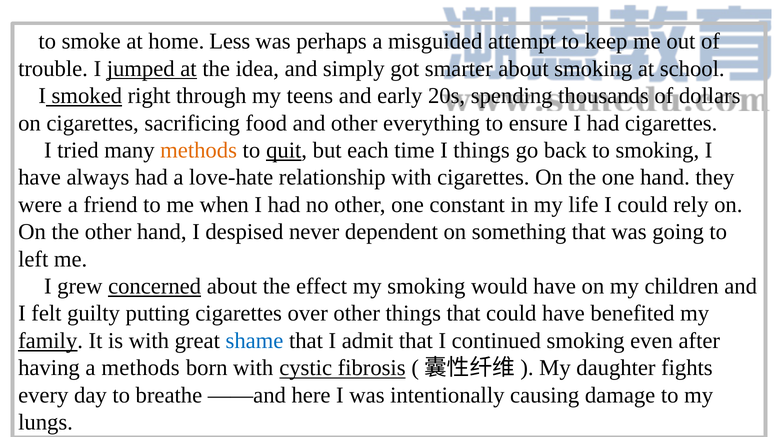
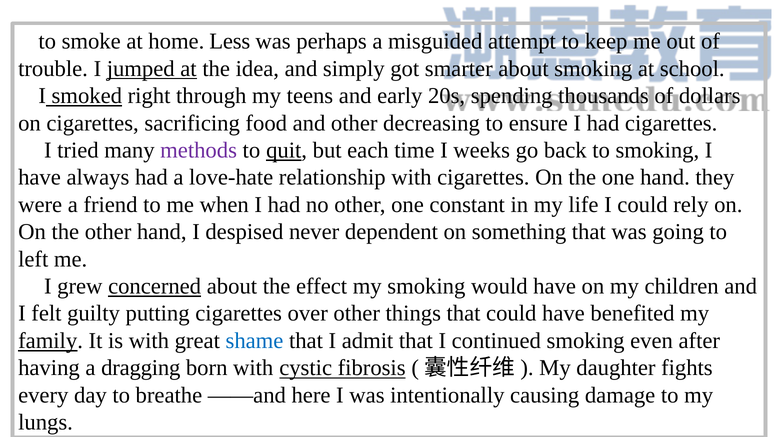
everything: everything -> decreasing (431, 123)
methods colour: orange -> purple (199, 150)
I things: things -> weeks (482, 150)
a methods: methods -> dragging (141, 368)
